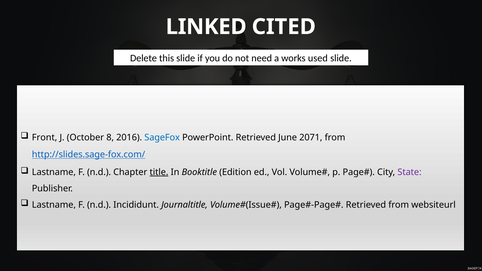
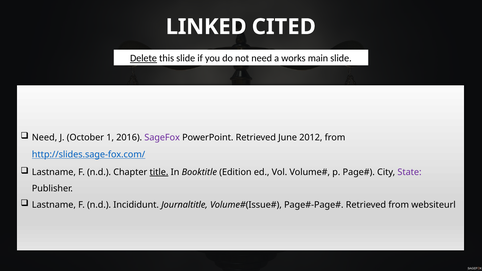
Delete underline: none -> present (144, 58)
used: used -> main (318, 58)
Front: Front -> Need (45, 138)
8: 8 -> 1 (110, 138)
SageFox colour: blue -> purple (162, 138)
2071: 2071 -> 2012 (311, 138)
